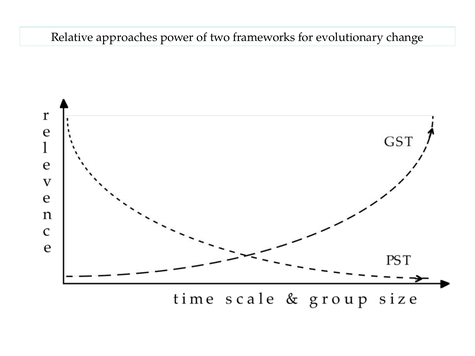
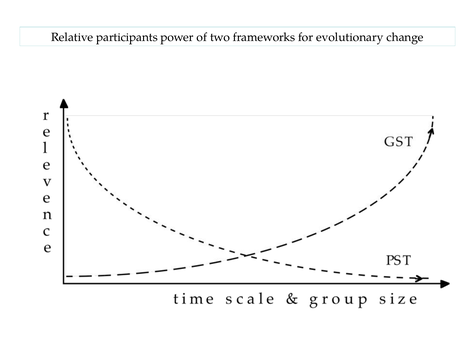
approaches: approaches -> participants (127, 37)
